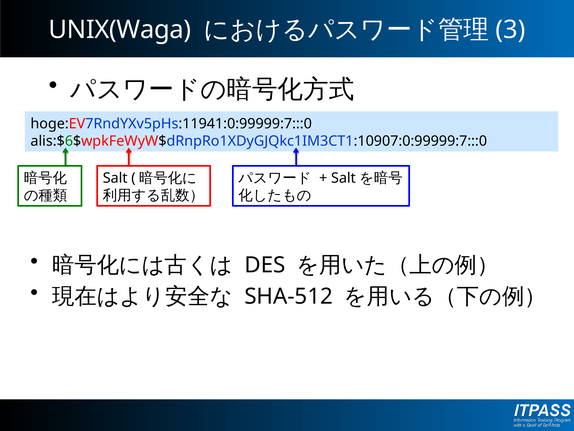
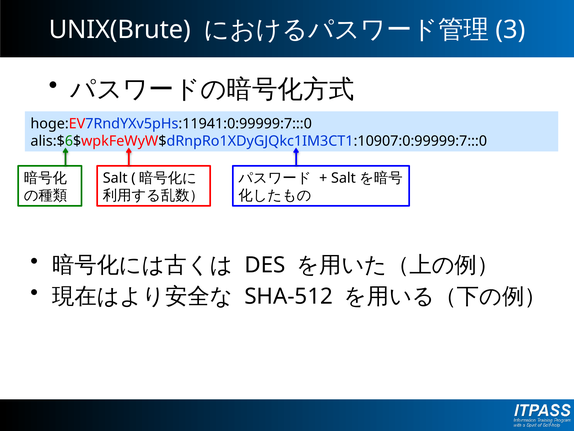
UNIX(Waga: UNIX(Waga -> UNIX(Brute (120, 30)
